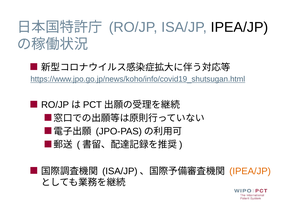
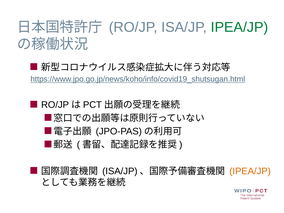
IPEA/JP colour: black -> green (240, 27)
